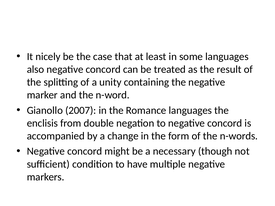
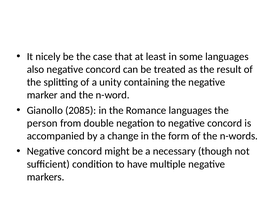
2007: 2007 -> 2085 (81, 110)
enclisis: enclisis -> person (42, 123)
